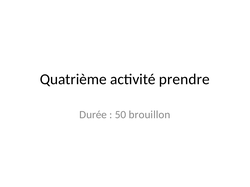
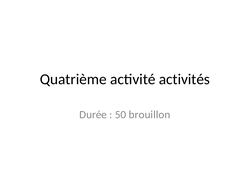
prendre: prendre -> activités (184, 79)
